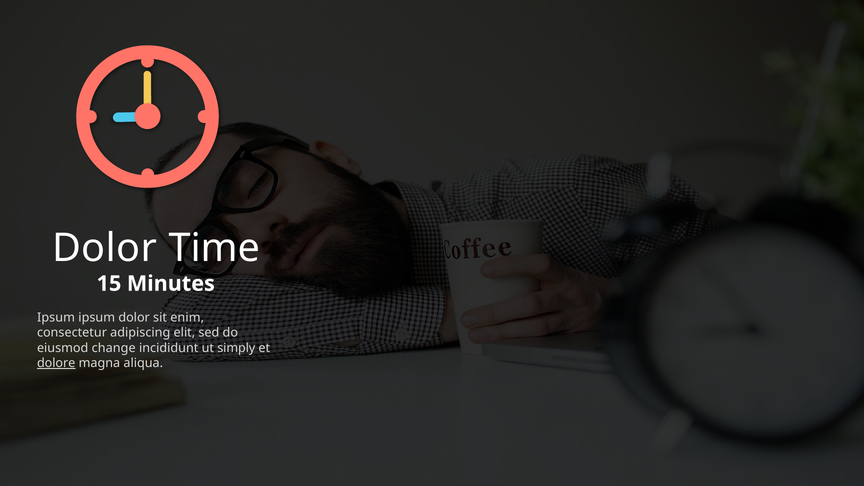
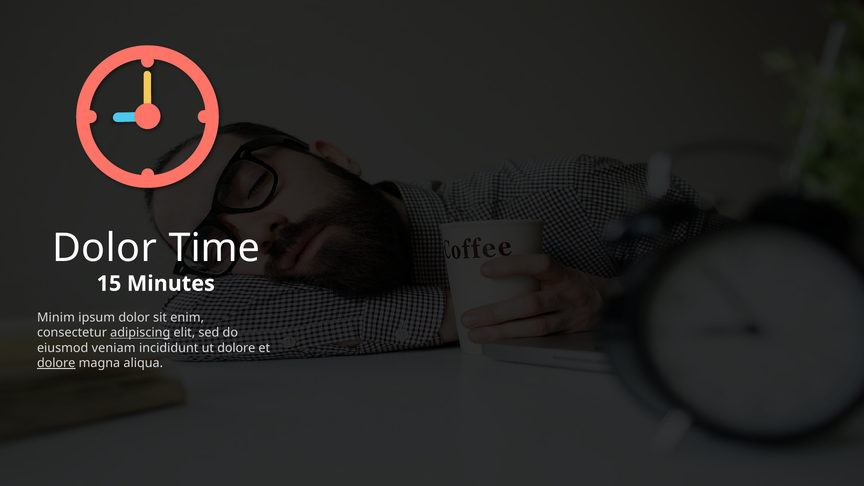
Ipsum: Ipsum -> Minim (56, 318)
adipiscing underline: none -> present (140, 333)
change: change -> veniam (114, 348)
ut simply: simply -> dolore (236, 348)
